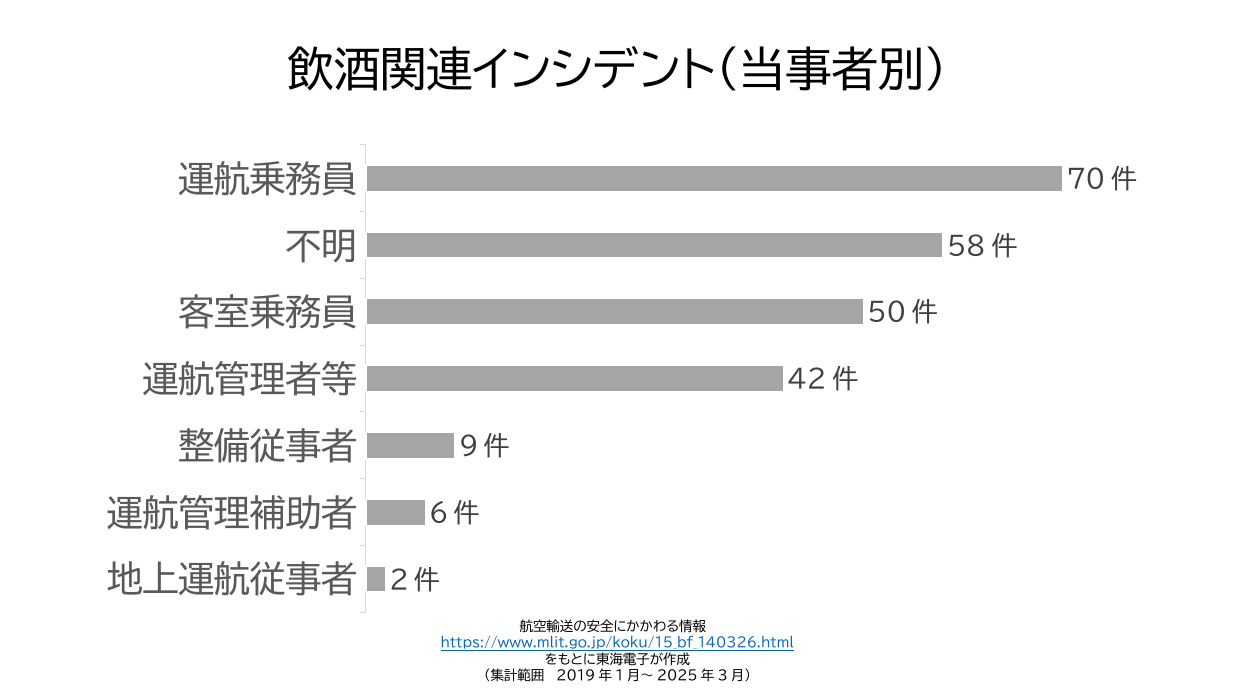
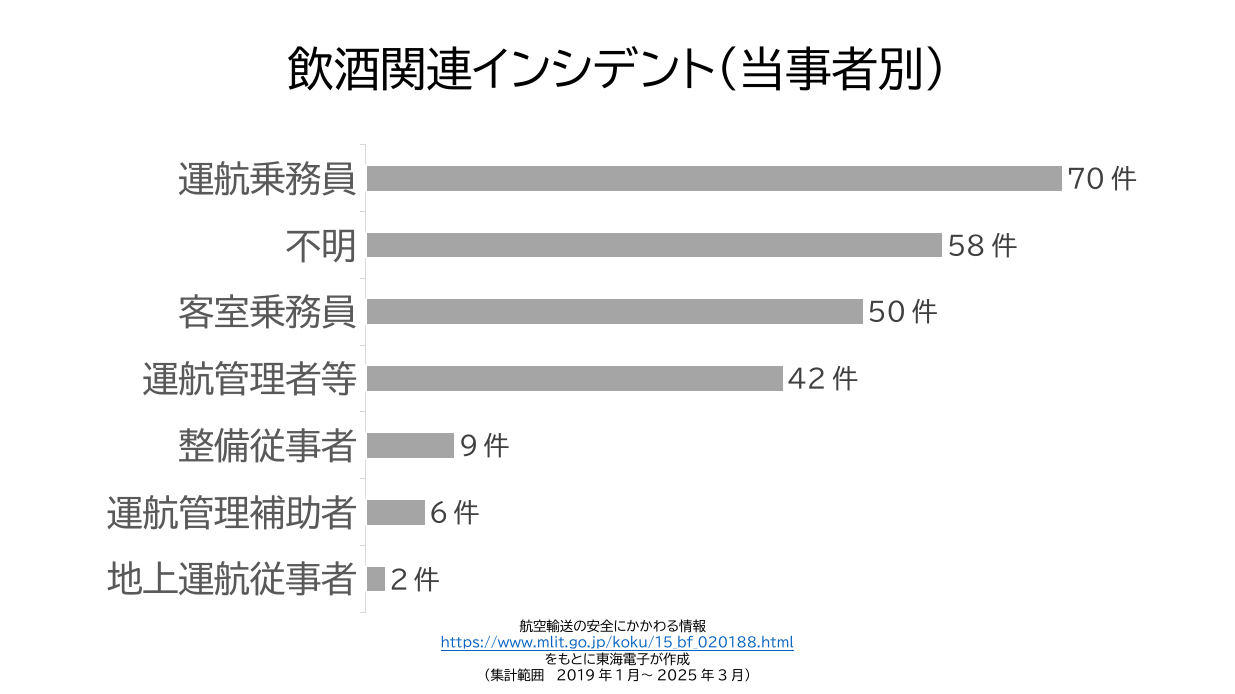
https://www.mlit.go.jp/koku/15_bf_140326.html: https://www.mlit.go.jp/koku/15_bf_140326.html -> https://www.mlit.go.jp/koku/15_bf_020188.html (617, 644)
